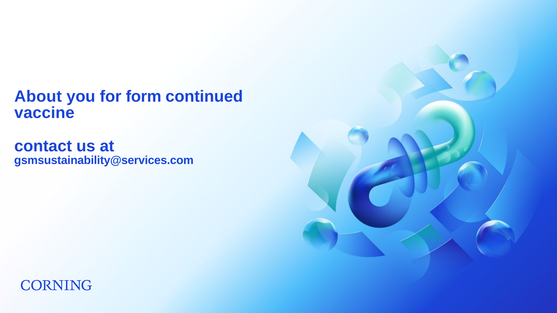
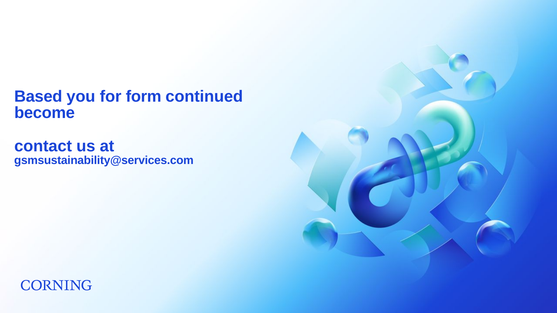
About: About -> Based (38, 96)
vaccine: vaccine -> become (45, 113)
